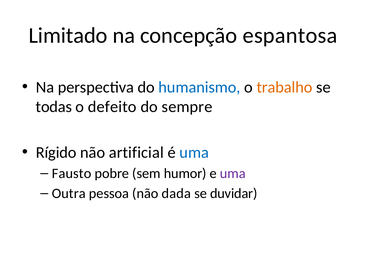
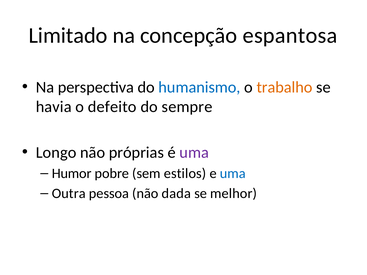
todas: todas -> havia (54, 107)
Rígido: Rígido -> Longo (56, 153)
artificial: artificial -> próprias (136, 153)
uma colour: blue -> purple (194, 153)
Fausto: Fausto -> Humor (72, 174)
humor: humor -> estilos (185, 174)
uma colour: purple -> blue (233, 174)
duvidar: duvidar -> melhor (234, 194)
